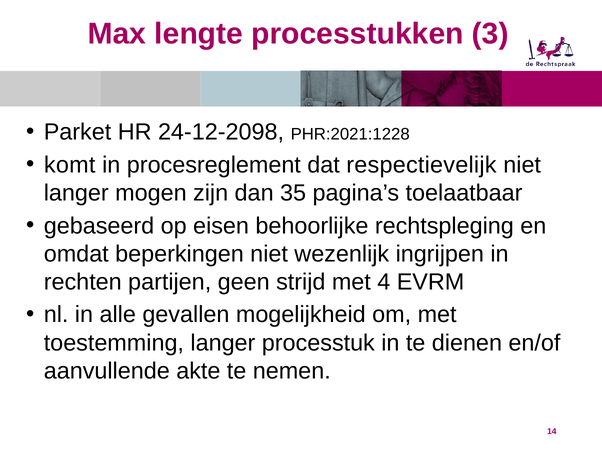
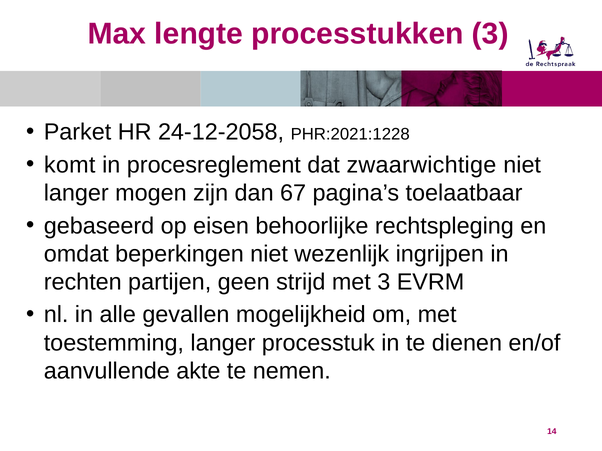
24-12-2098: 24-12-2098 -> 24-12-2058 (221, 132)
respectievelijk: respectievelijk -> zwaarwichtige (421, 165)
35: 35 -> 67 (293, 193)
met 4: 4 -> 3 (384, 282)
